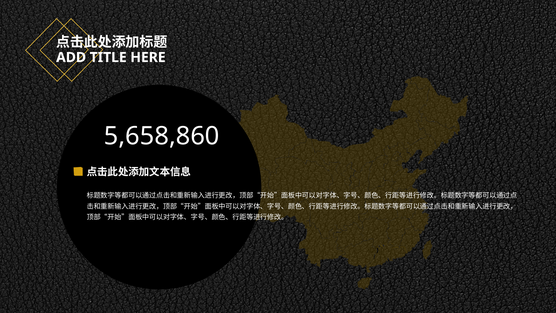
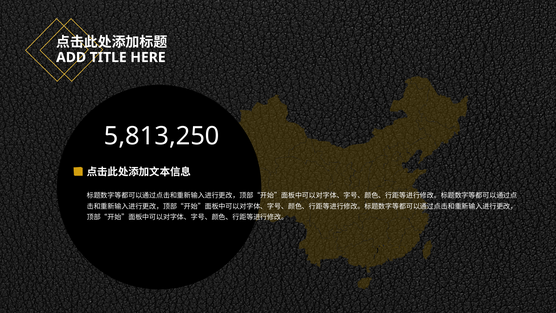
5,658,860: 5,658,860 -> 5,813,250 (162, 136)
